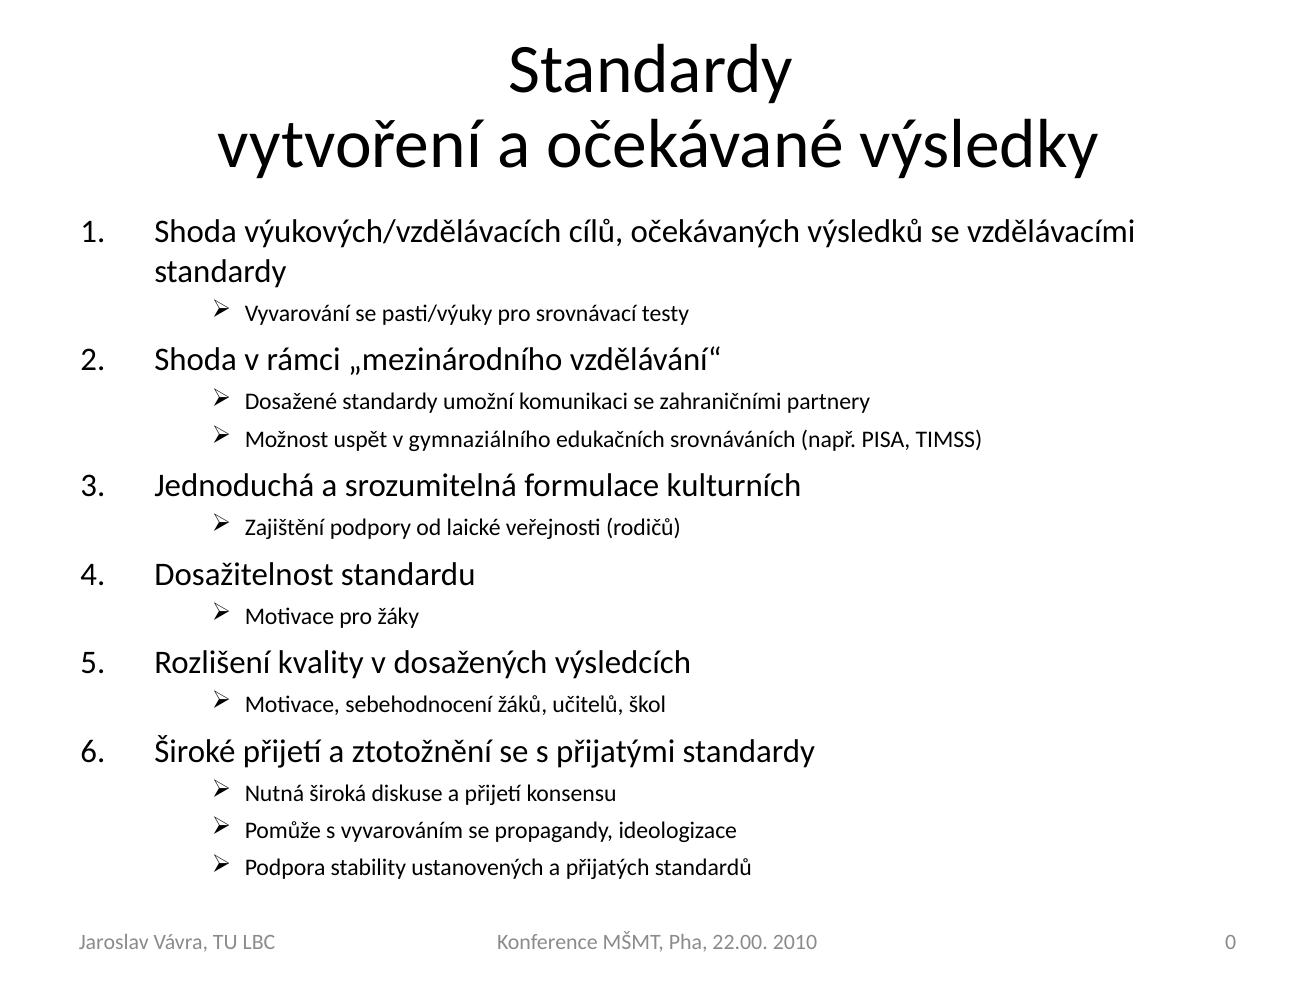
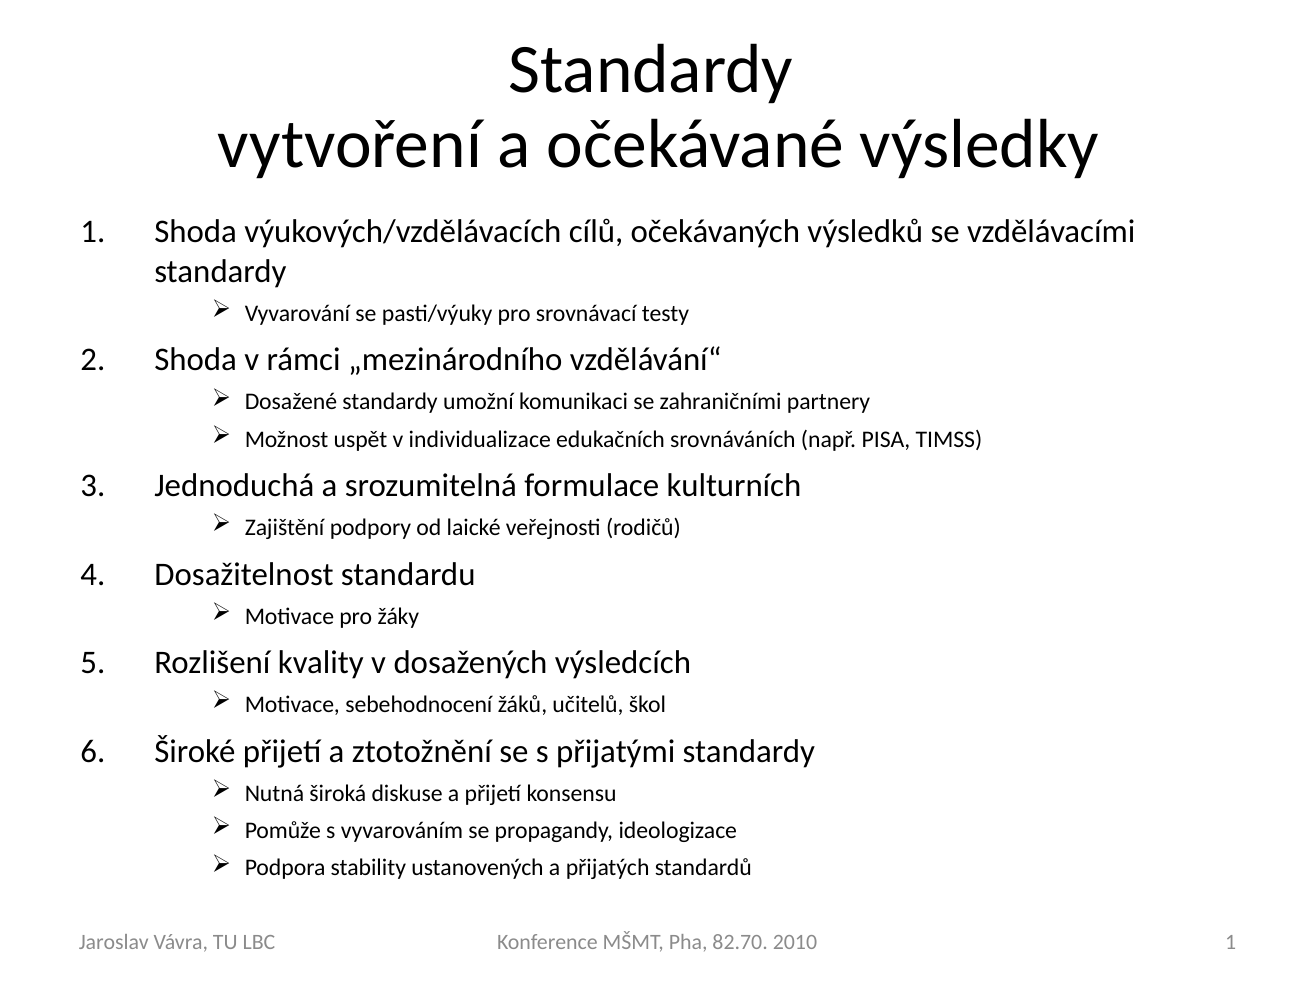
gymnaziálního: gymnaziálního -> individualizace (480, 439)
22.00: 22.00 -> 82.70 (740, 942)
2010 0: 0 -> 1 (1231, 942)
